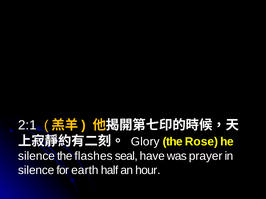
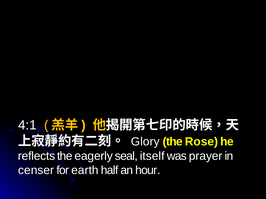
2:1: 2:1 -> 4:1 (27, 126)
silence: silence -> reflects (37, 156)
flashes: flashes -> eagerly (94, 156)
have: have -> itself (152, 156)
silence: silence -> censer (36, 171)
